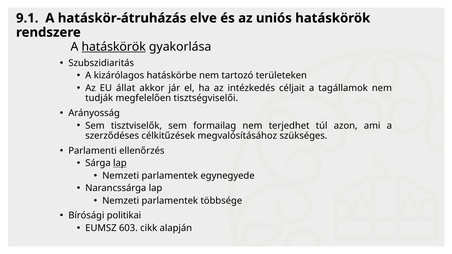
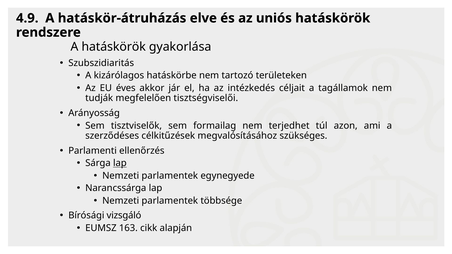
9.1: 9.1 -> 4.9 (27, 18)
hatáskörök underline: present -> none (114, 47)
állat: állat -> éves (126, 88)
politikai: politikai -> vizsgáló (124, 216)
603: 603 -> 163 (128, 228)
